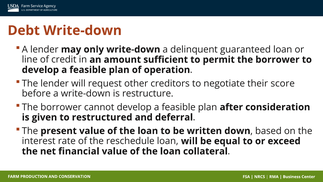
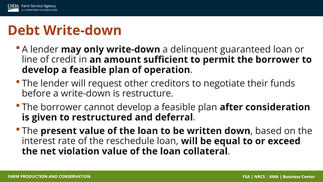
score: score -> funds (283, 83)
financial: financial -> violation (79, 151)
